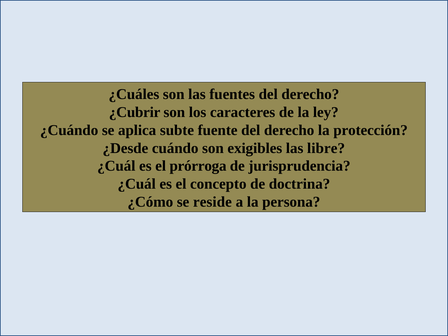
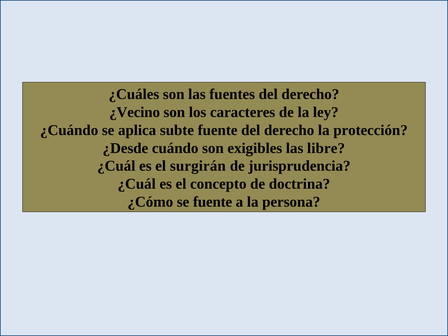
¿Cubrir: ¿Cubrir -> ¿Vecino (135, 112)
prórroga: prórroga -> surgirán (198, 166)
se reside: reside -> fuente (213, 202)
